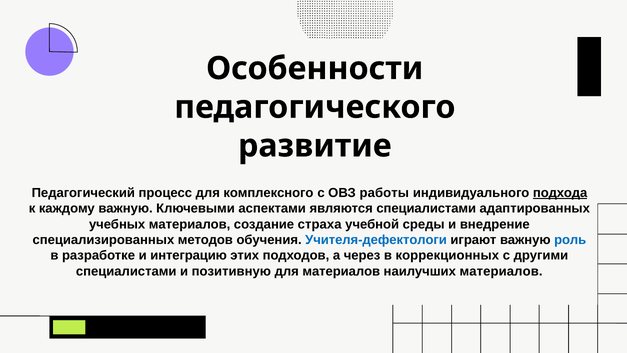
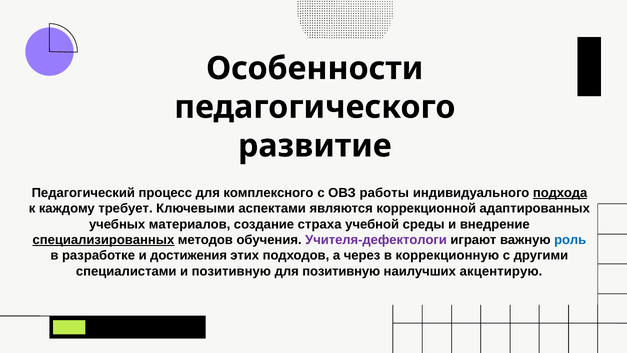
каждому важную: важную -> требует (126, 208)
являются специалистами: специалистами -> коррекционной (426, 208)
специализированных underline: none -> present (103, 240)
Учителя-дефектологи colour: blue -> purple (376, 240)
интеграцию: интеграцию -> достижения (189, 255)
коррекционных: коррекционных -> коррекционную (447, 255)
для материалов: материалов -> позитивную (341, 271)
наилучших материалов: материалов -> акцентирую (501, 271)
